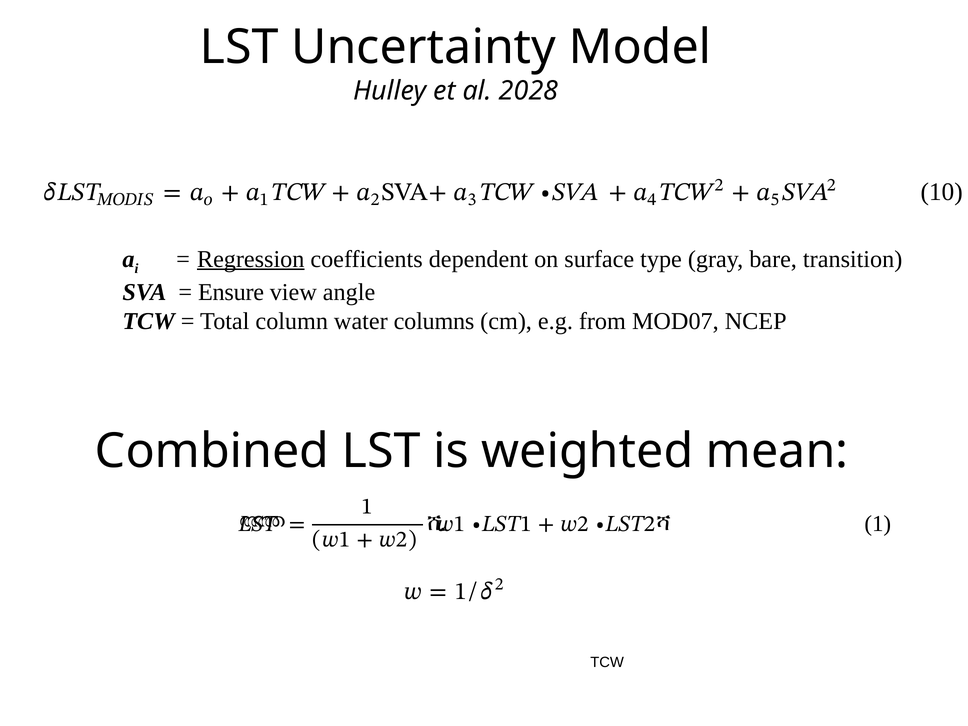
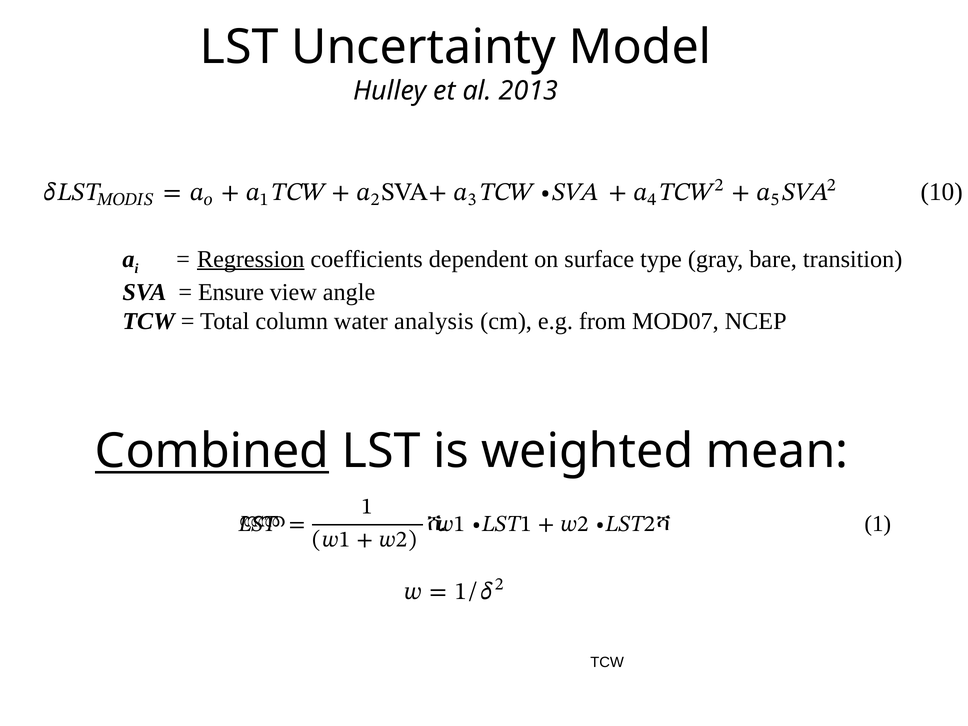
2028: 2028 -> 2013 (529, 91)
columns: columns -> analysis (434, 321)
Combined underline: none -> present (212, 451)
